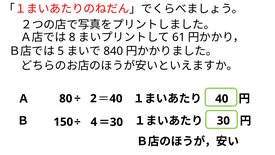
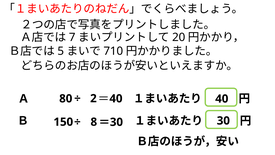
8: 8 -> 7 (72, 37)
61: 61 -> 20 (179, 37)
840: 840 -> 710 (113, 51)
4: 4 -> 8 (94, 122)
